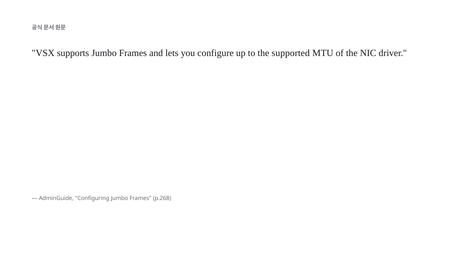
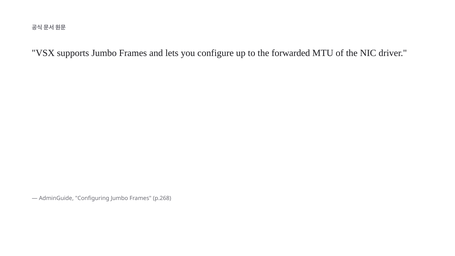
supported: supported -> forwarded (291, 53)
